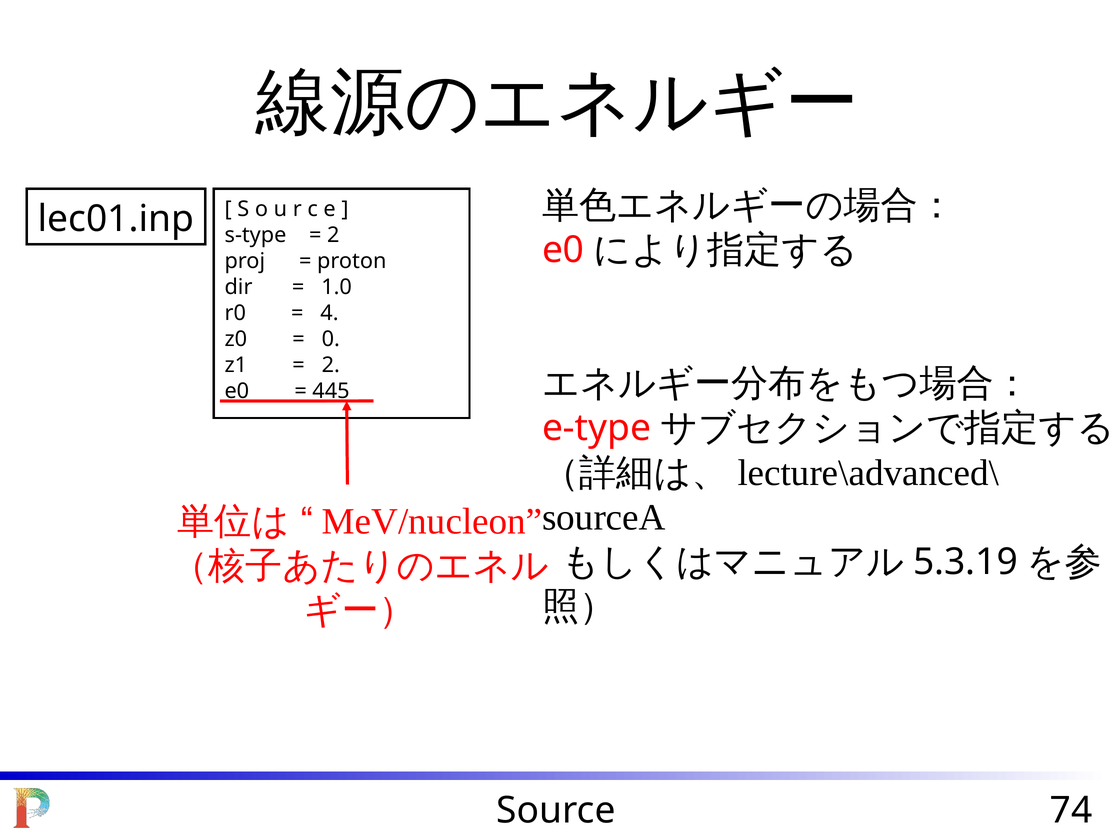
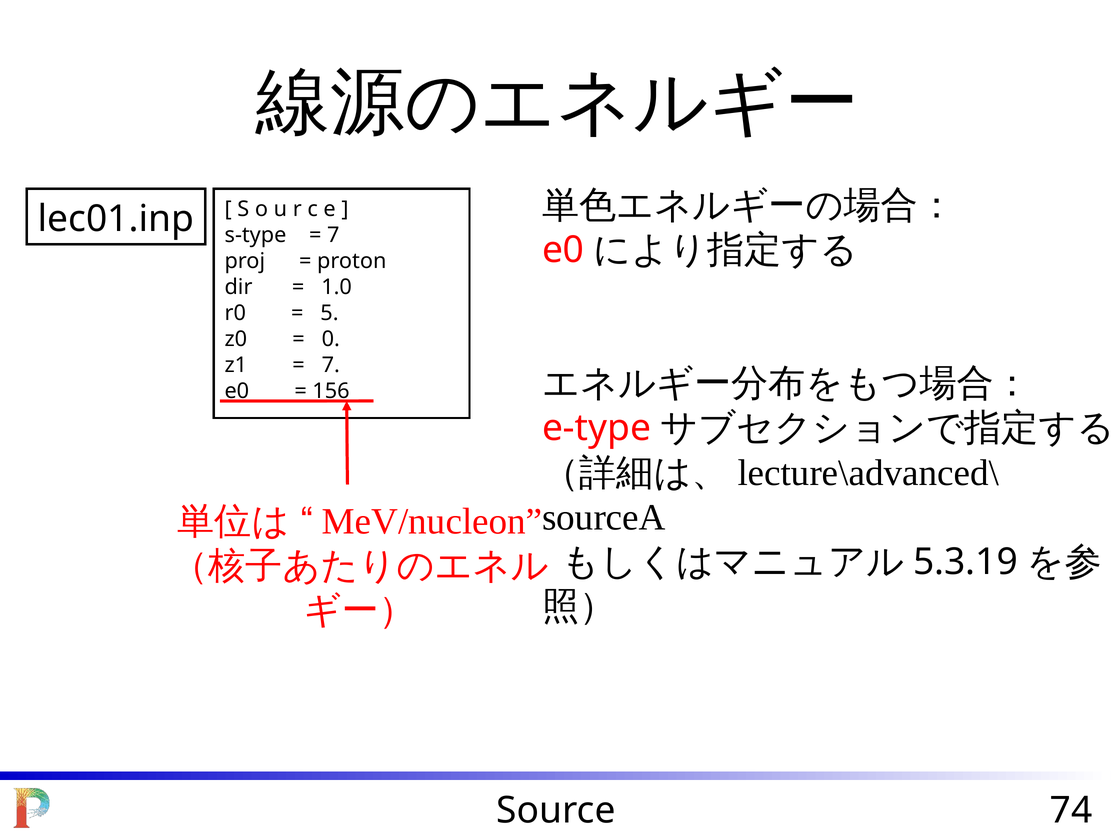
2: 2 -> 7 (333, 235)
4: 4 -> 5 (329, 313)
2: 2 -> 7 (331, 365)
445: 445 -> 156 (331, 391)
